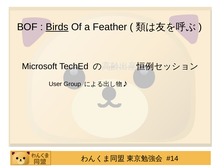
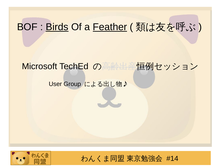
Feather underline: none -> present (110, 27)
